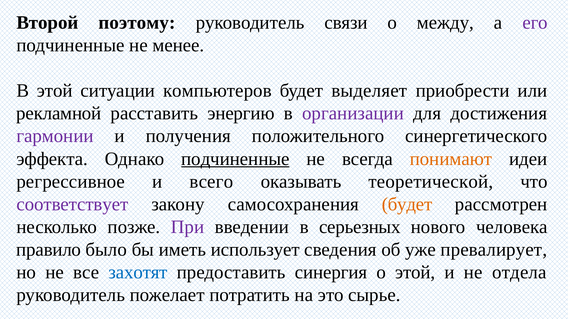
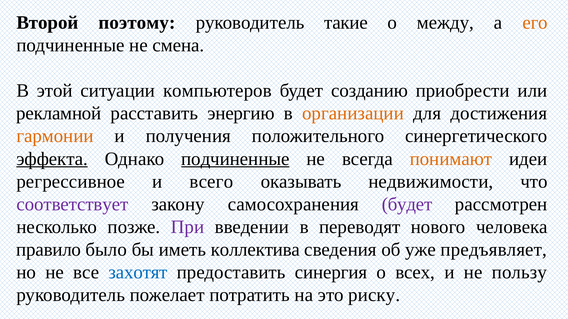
связи: связи -> такие (346, 23)
его colour: purple -> orange (535, 23)
менее: менее -> смена (178, 45)
выделяет: выделяет -> созданию (370, 91)
организации colour: purple -> orange (353, 114)
гармонии colour: purple -> orange (55, 136)
эффекта underline: none -> present (52, 159)
теоретической: теоретической -> недвижимости (431, 182)
будет colour: orange -> purple (407, 204)
серьезных: серьезных -> переводят (360, 227)
использует: использует -> коллектива (255, 250)
превалирует: превалирует -> предъявляет (494, 250)
о этой: этой -> всех (415, 273)
отдела: отдела -> пользу (519, 273)
сырье: сырье -> риску (374, 295)
